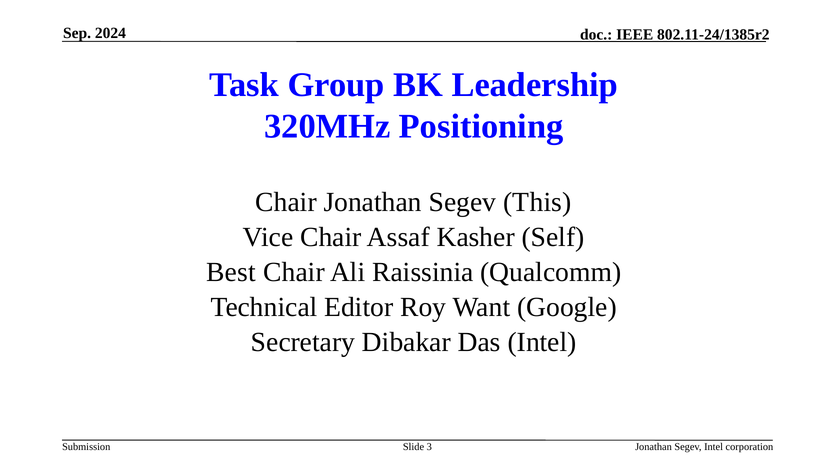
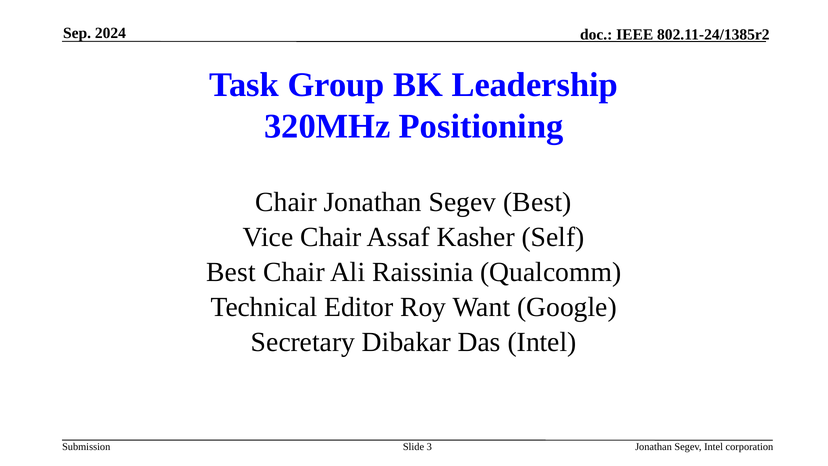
Segev This: This -> Best (537, 202)
